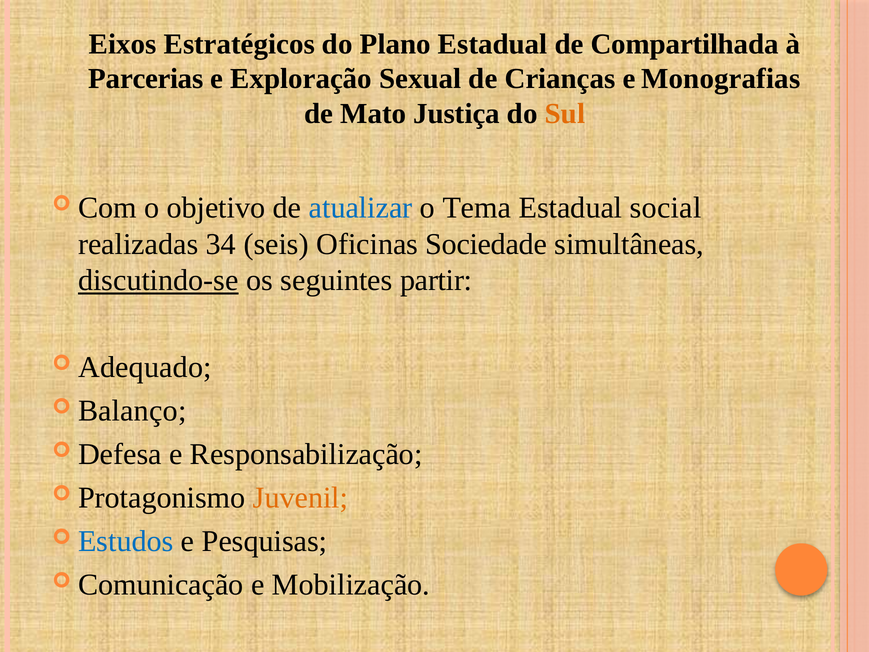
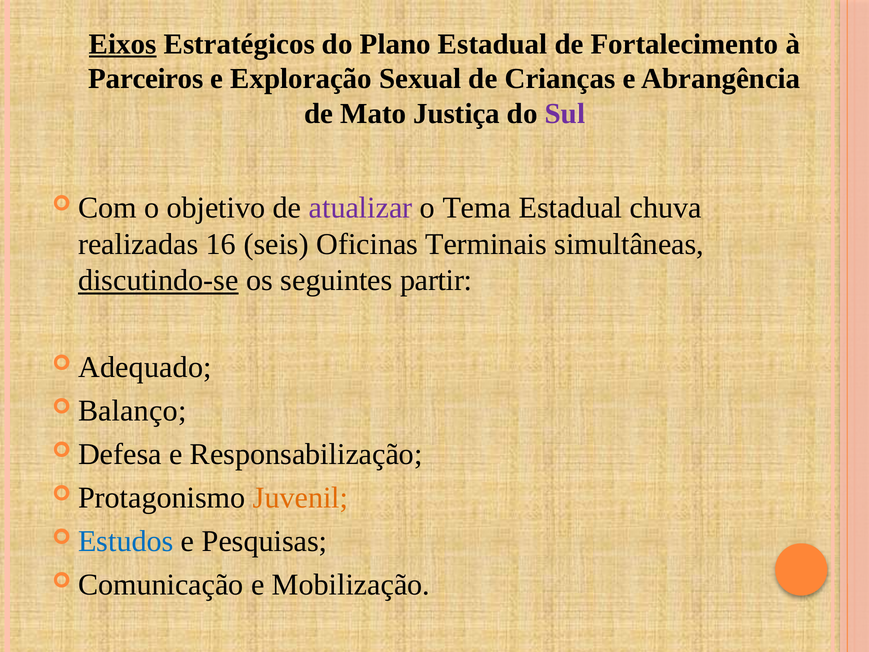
Eixos underline: none -> present (123, 44)
Compartilhada: Compartilhada -> Fortalecimento (685, 44)
Parcerias: Parcerias -> Parceiros (146, 79)
Monografias: Monografias -> Abrangência (721, 79)
Sul colour: orange -> purple (565, 114)
atualizar colour: blue -> purple (361, 208)
social: social -> chuva (666, 208)
34: 34 -> 16 (221, 244)
Sociedade: Sociedade -> Terminais (486, 244)
